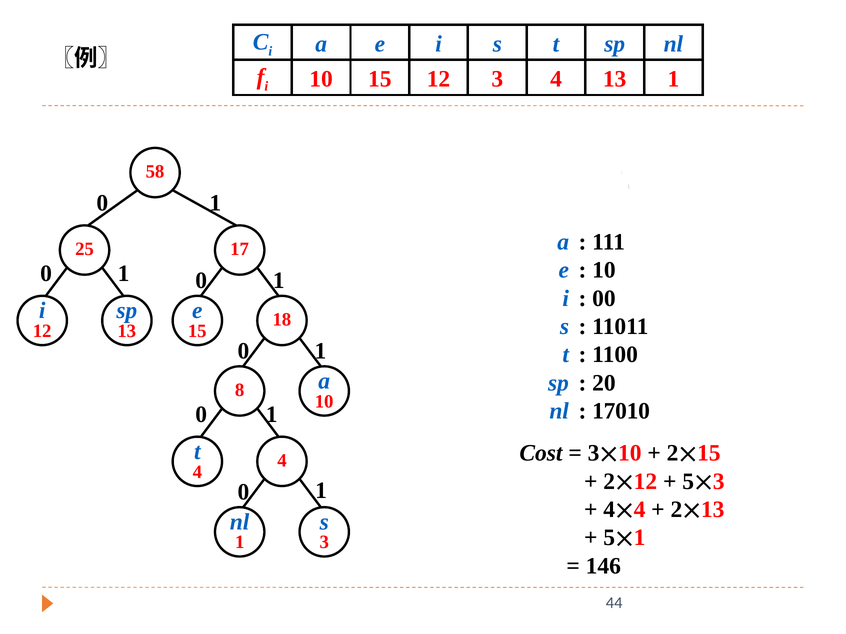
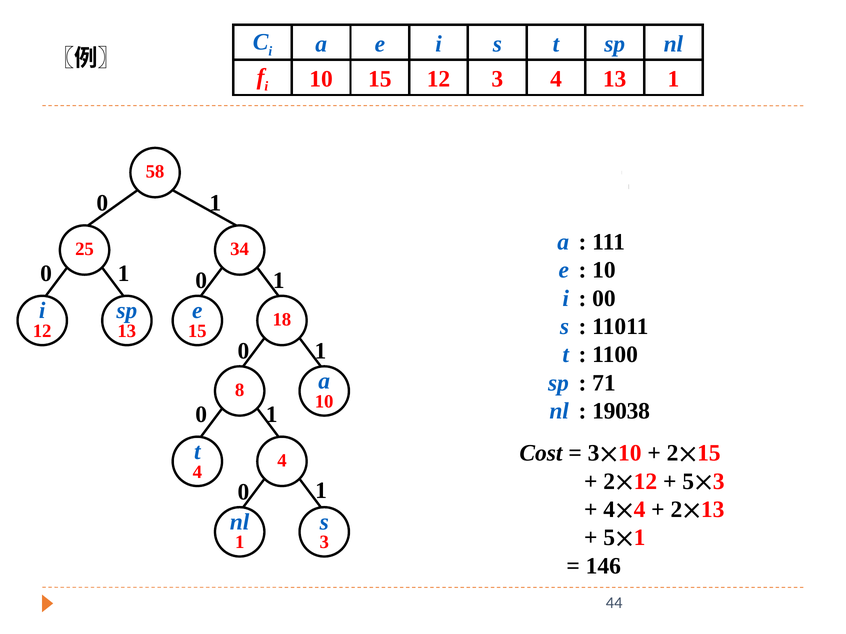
17: 17 -> 34 (240, 249)
20: 20 -> 71 (604, 383)
17010: 17010 -> 19038 (621, 411)
